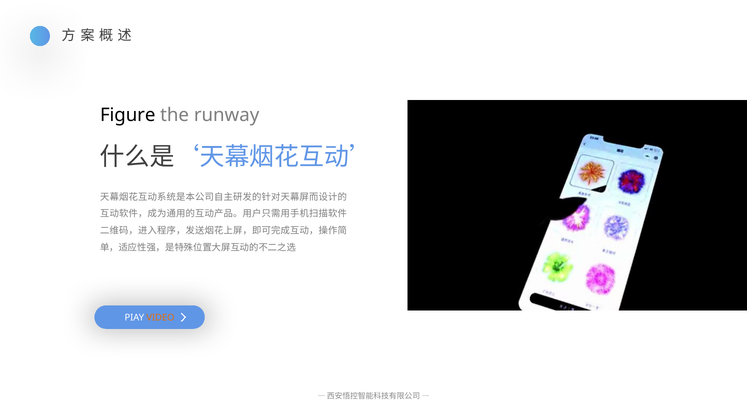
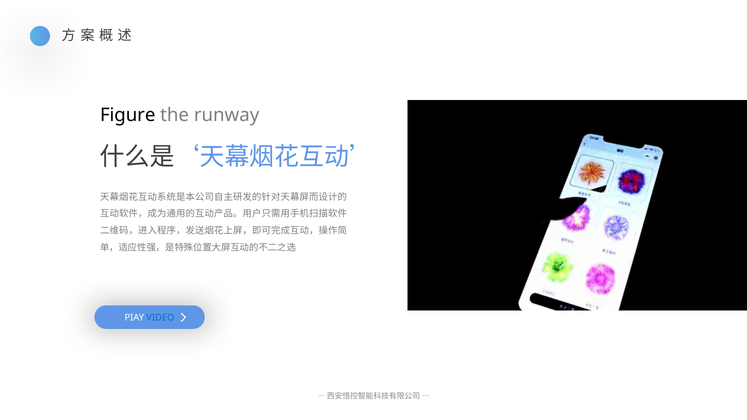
VIDEO colour: orange -> blue (160, 318)
